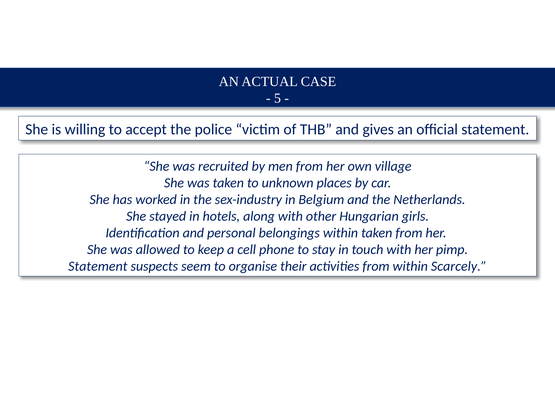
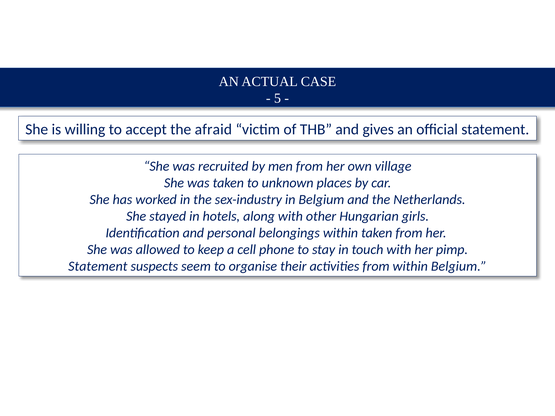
police: police -> afraid (213, 129)
within Scarcely: Scarcely -> Belgium (459, 266)
